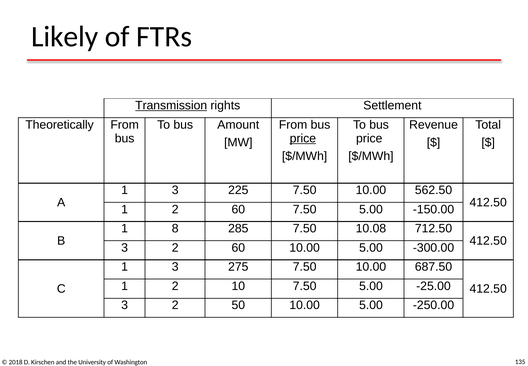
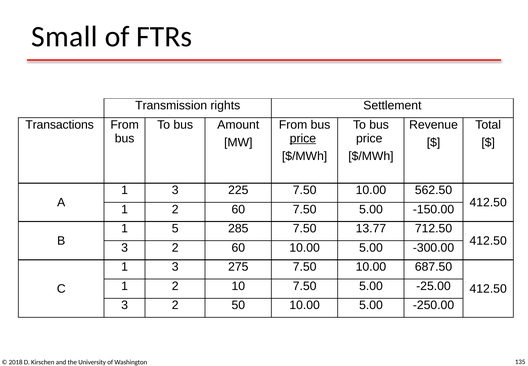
Likely: Likely -> Small (64, 37)
Transmission underline: present -> none (171, 105)
Theoretically: Theoretically -> Transactions (60, 125)
8: 8 -> 5 (175, 228)
10.08: 10.08 -> 13.77 (371, 228)
